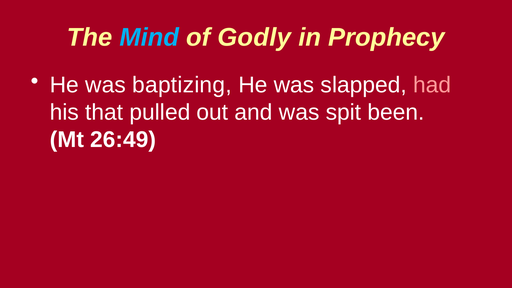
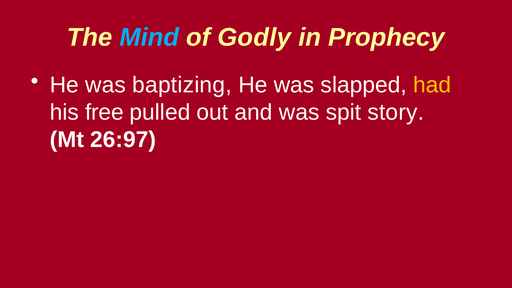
had colour: pink -> yellow (432, 85)
that: that -> free (104, 112)
been: been -> story (396, 112)
26:49: 26:49 -> 26:97 (123, 140)
